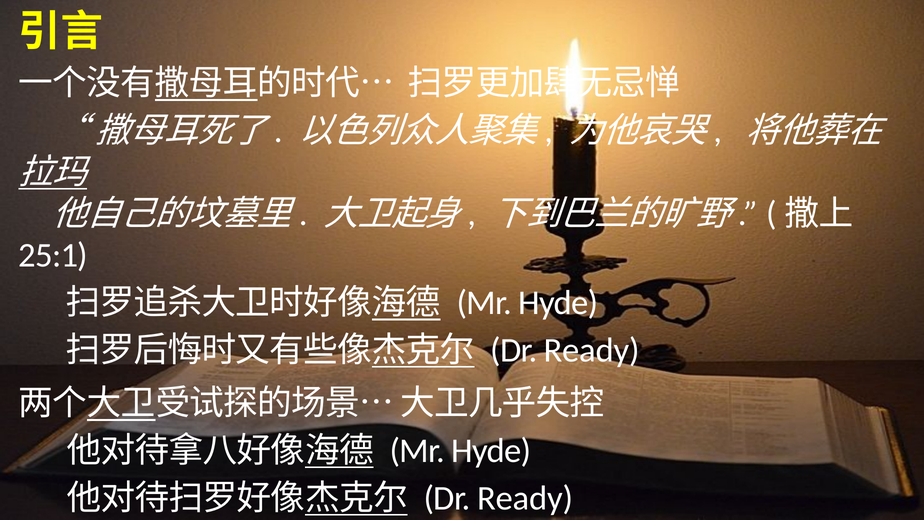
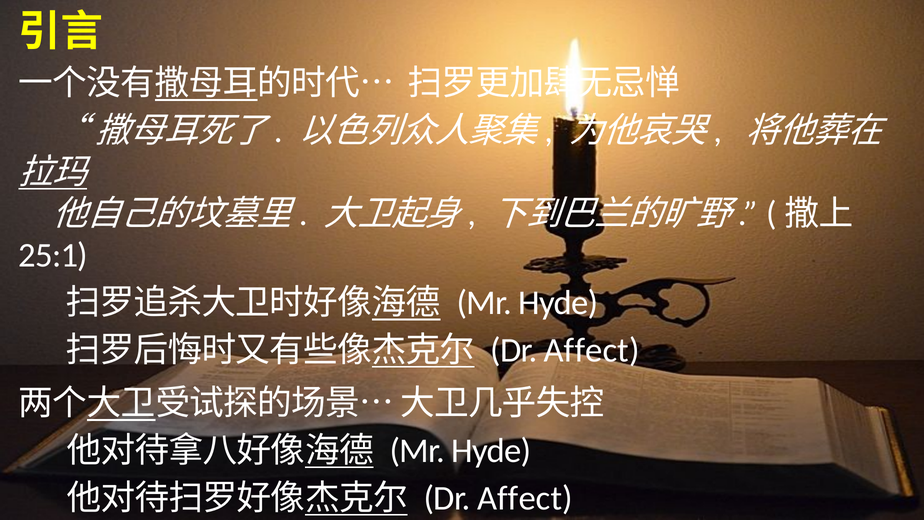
Ready: Ready -> Affect (592, 350)
Ready: Ready -> Affect (525, 498)
